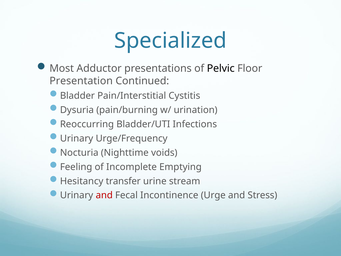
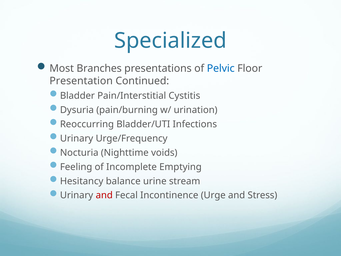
Adductor: Adductor -> Branches (99, 68)
Pelvic colour: black -> blue (221, 68)
transfer: transfer -> balance (123, 181)
